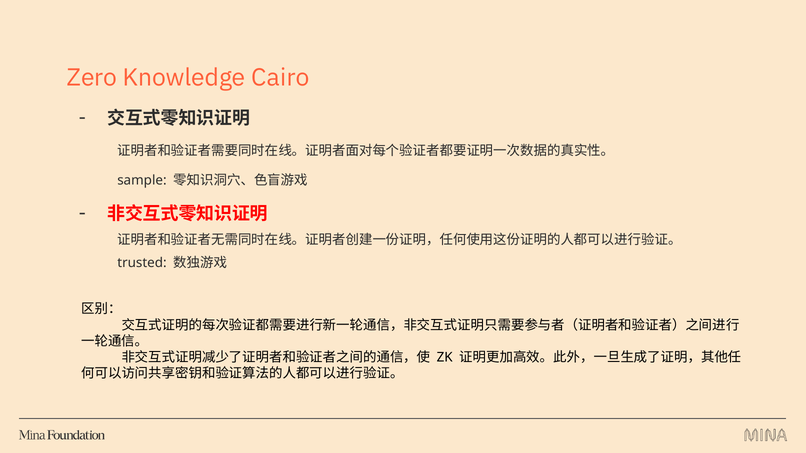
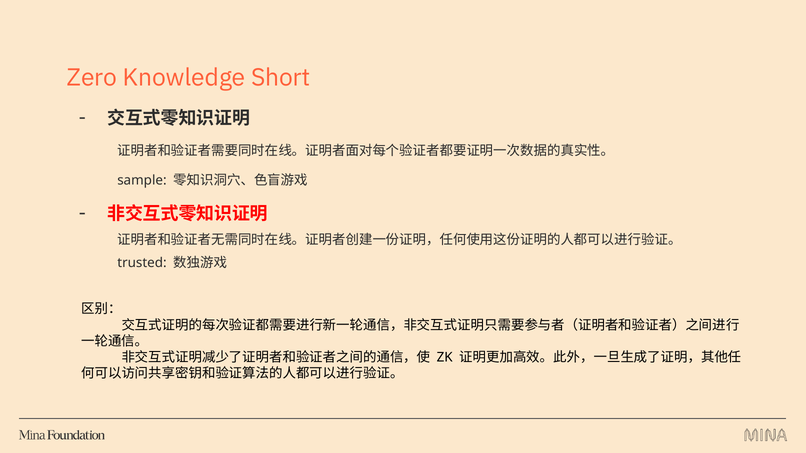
Cairo: Cairo -> Short (281, 78)
